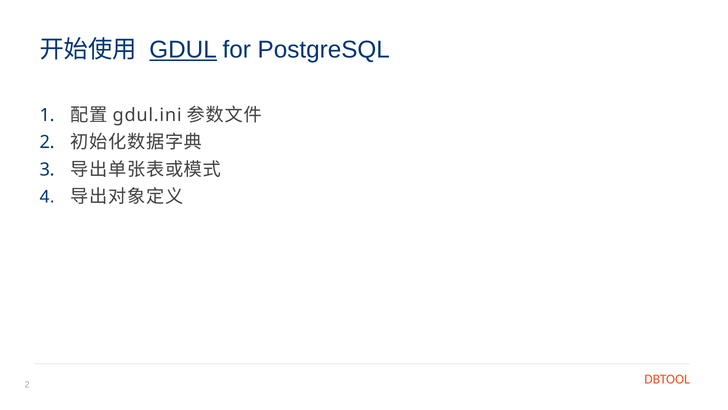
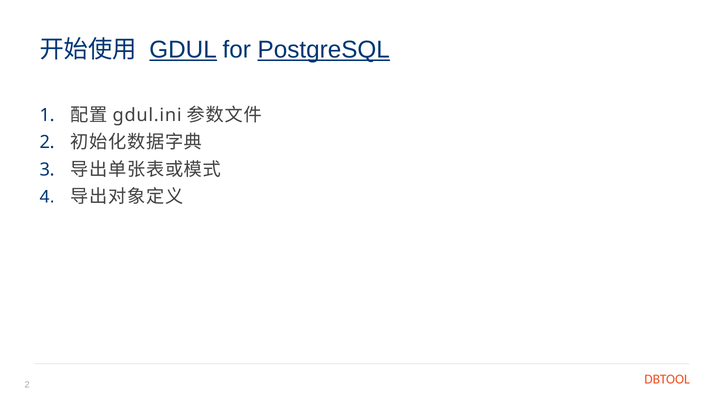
PostgreSQL underline: none -> present (324, 50)
